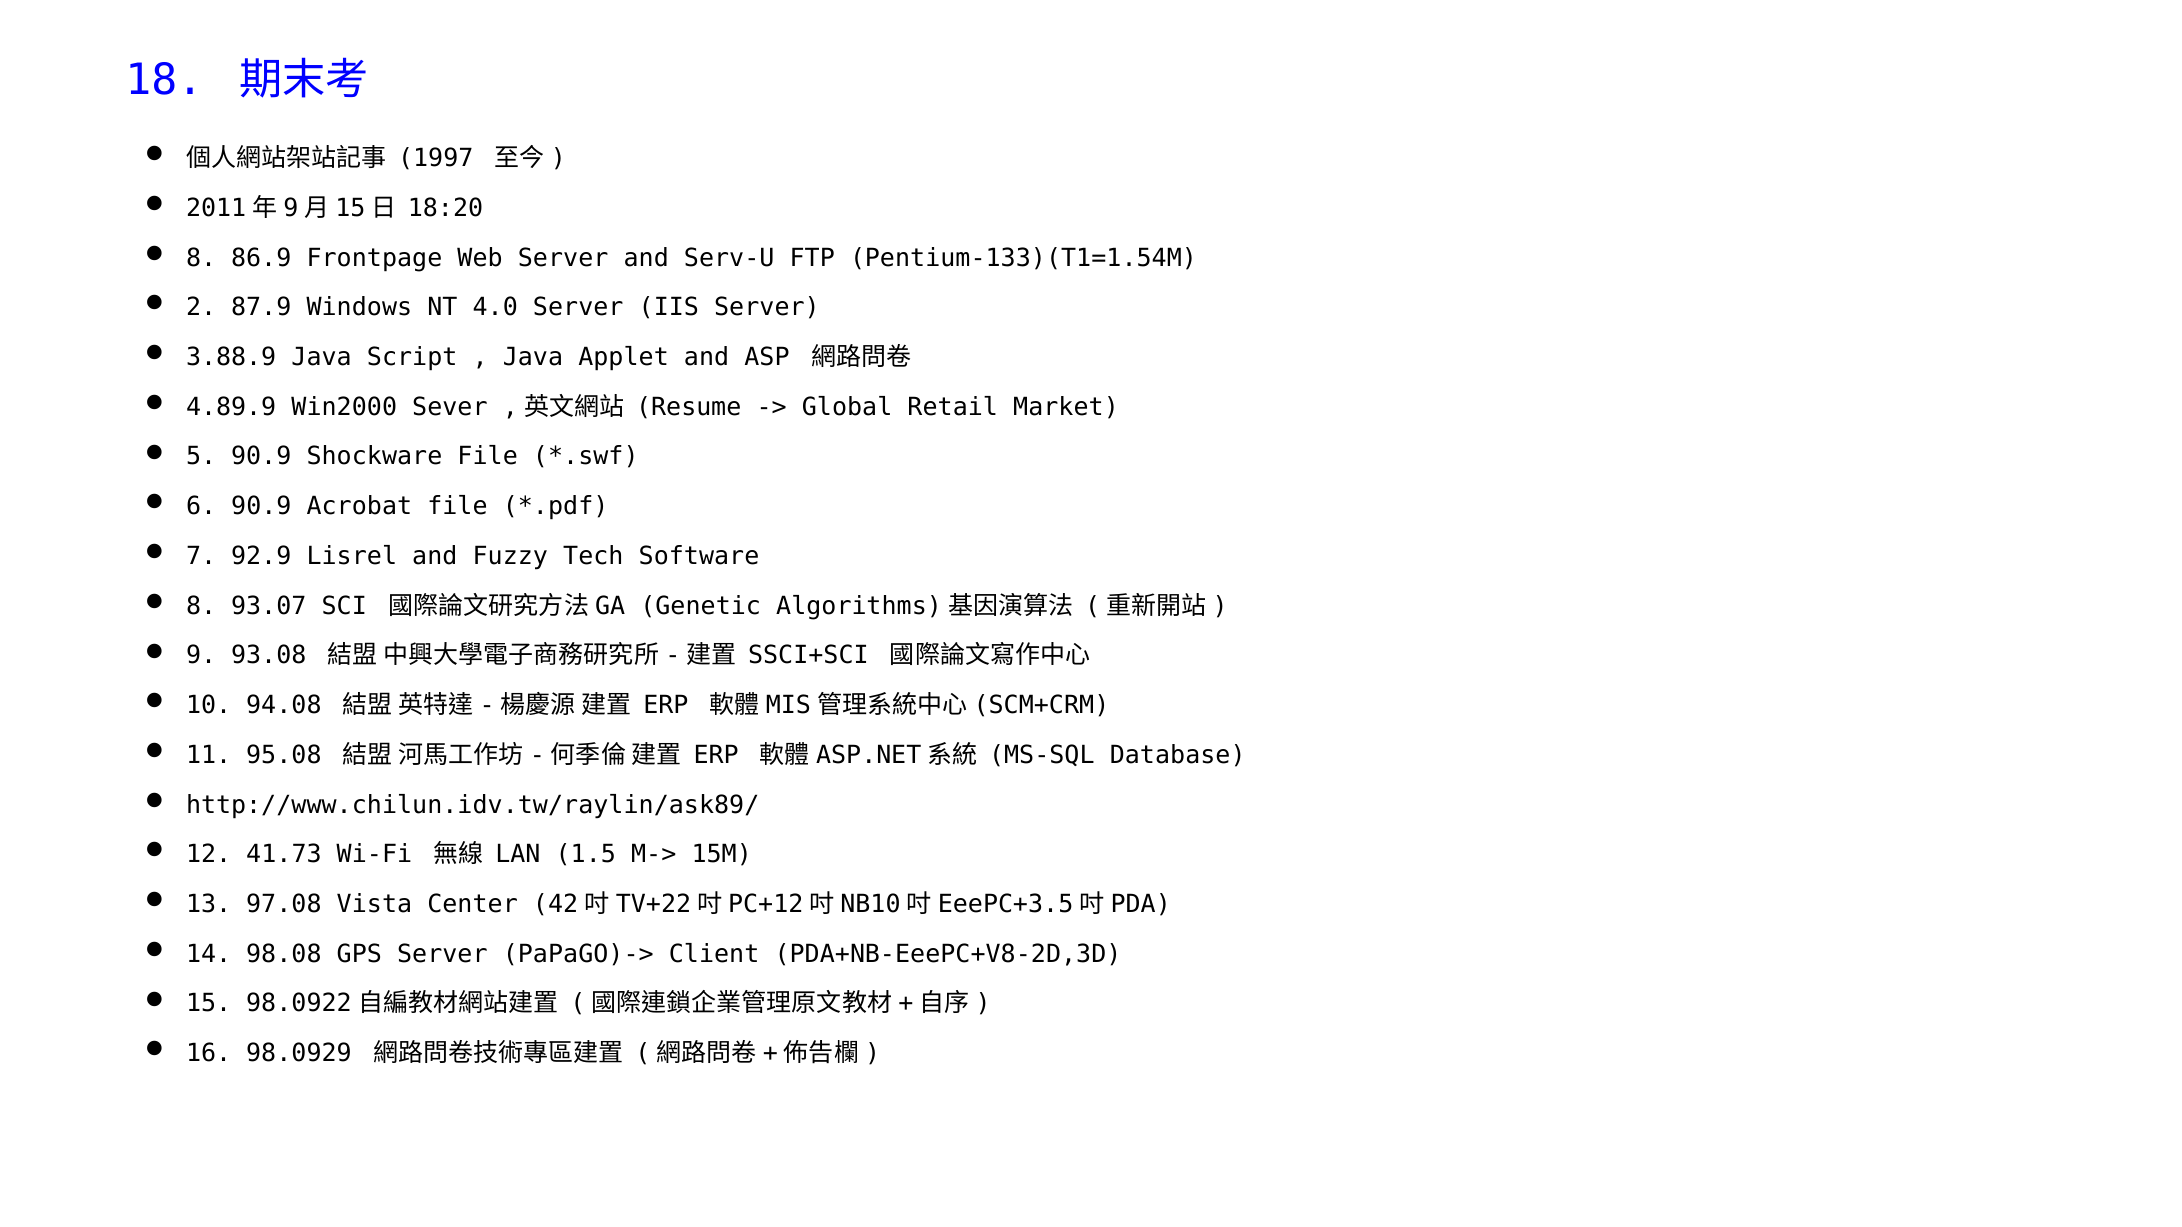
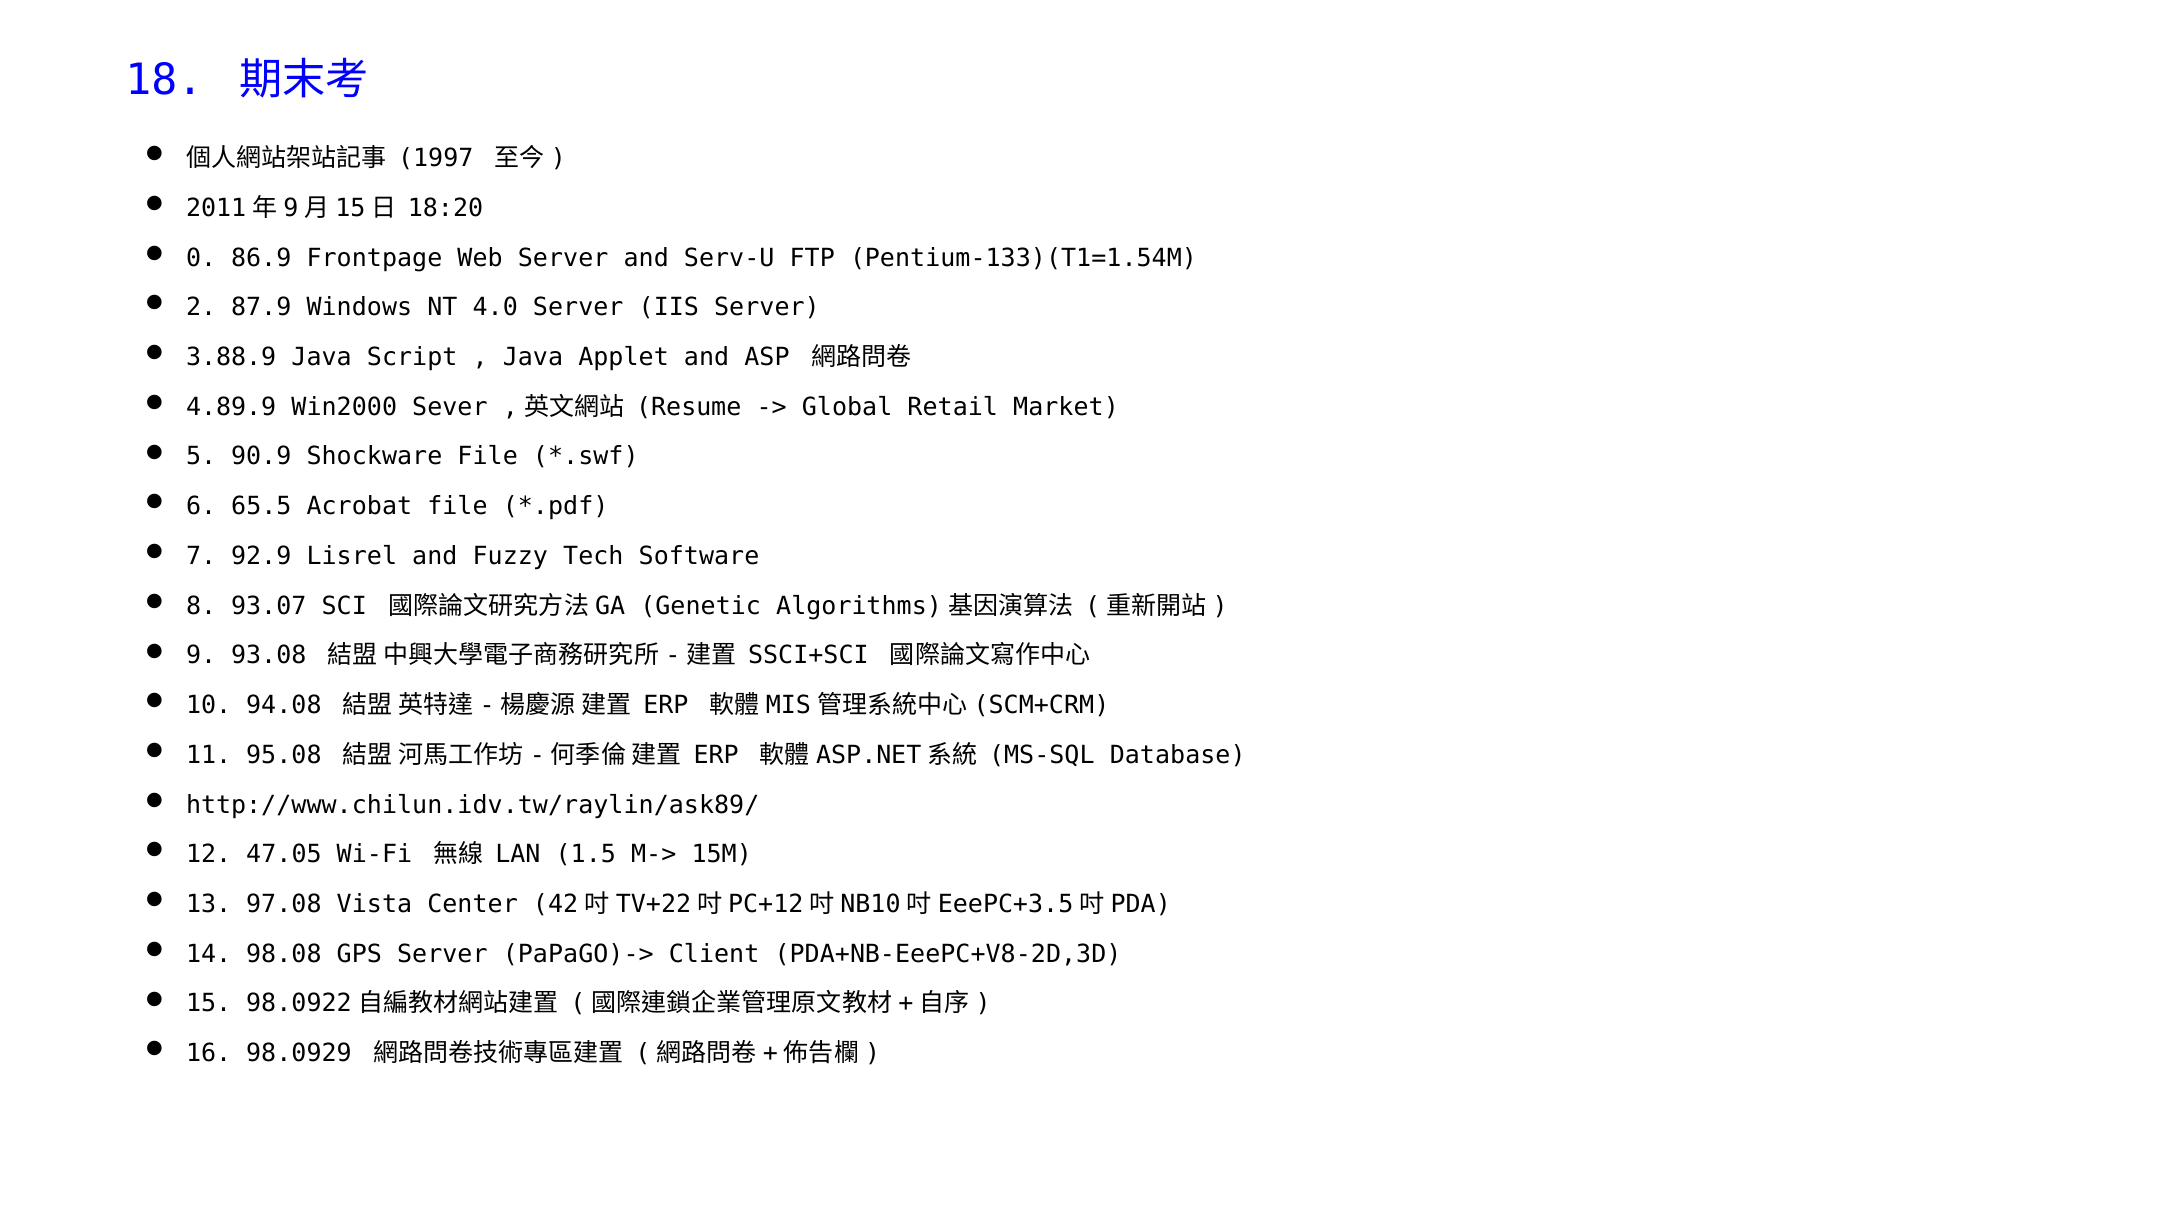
8: 8 -> 0 (201, 258)
6 90.9: 90.9 -> 65.5 (261, 507)
41.73: 41.73 -> 47.05 (284, 855)
